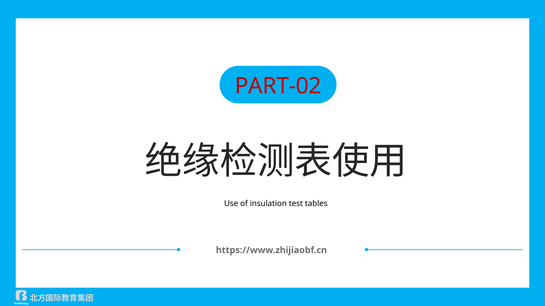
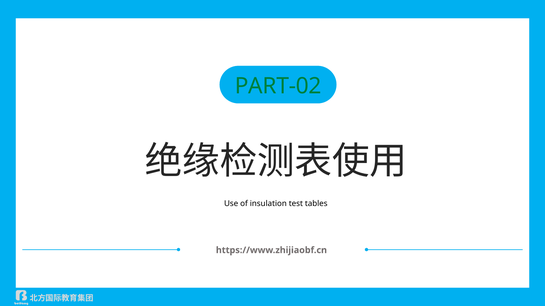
PART-02 colour: red -> green (278, 86)
